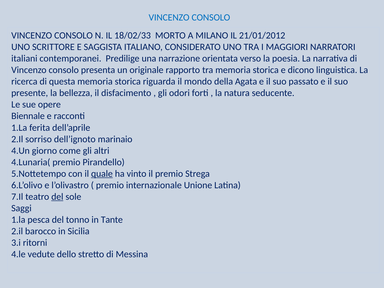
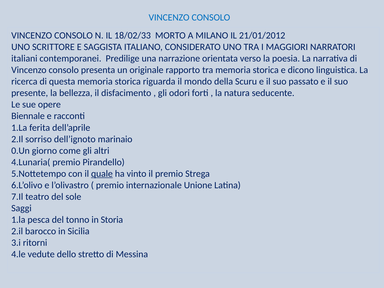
Agata: Agata -> Scuru (246, 82)
4.Un: 4.Un -> 0.Un (20, 151)
del underline: present -> none (57, 197)
Tante: Tante -> Storia (112, 220)
